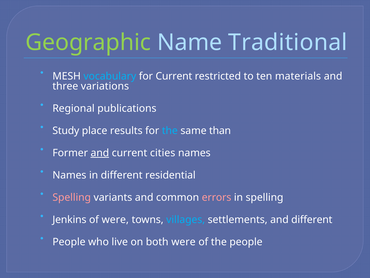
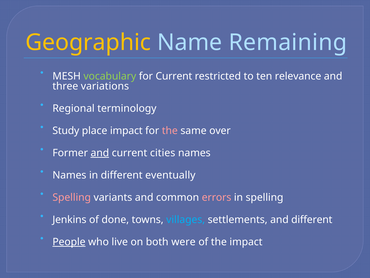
Geographic colour: light green -> yellow (88, 42)
Traditional: Traditional -> Remaining (288, 42)
vocabulary colour: light blue -> light green (110, 76)
materials: materials -> relevance (298, 76)
publications: publications -> terminology (127, 108)
place results: results -> impact (126, 130)
the colour: light blue -> pink (170, 130)
than: than -> over (220, 130)
residential: residential -> eventually (170, 175)
of were: were -> done (115, 219)
People underline: none -> present (69, 242)
the people: people -> impact (246, 242)
